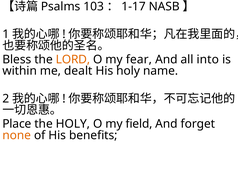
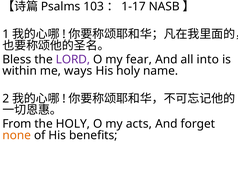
LORD colour: orange -> purple (73, 59)
dealt: dealt -> ways (78, 71)
Place: Place -> From (17, 124)
field: field -> acts (139, 124)
